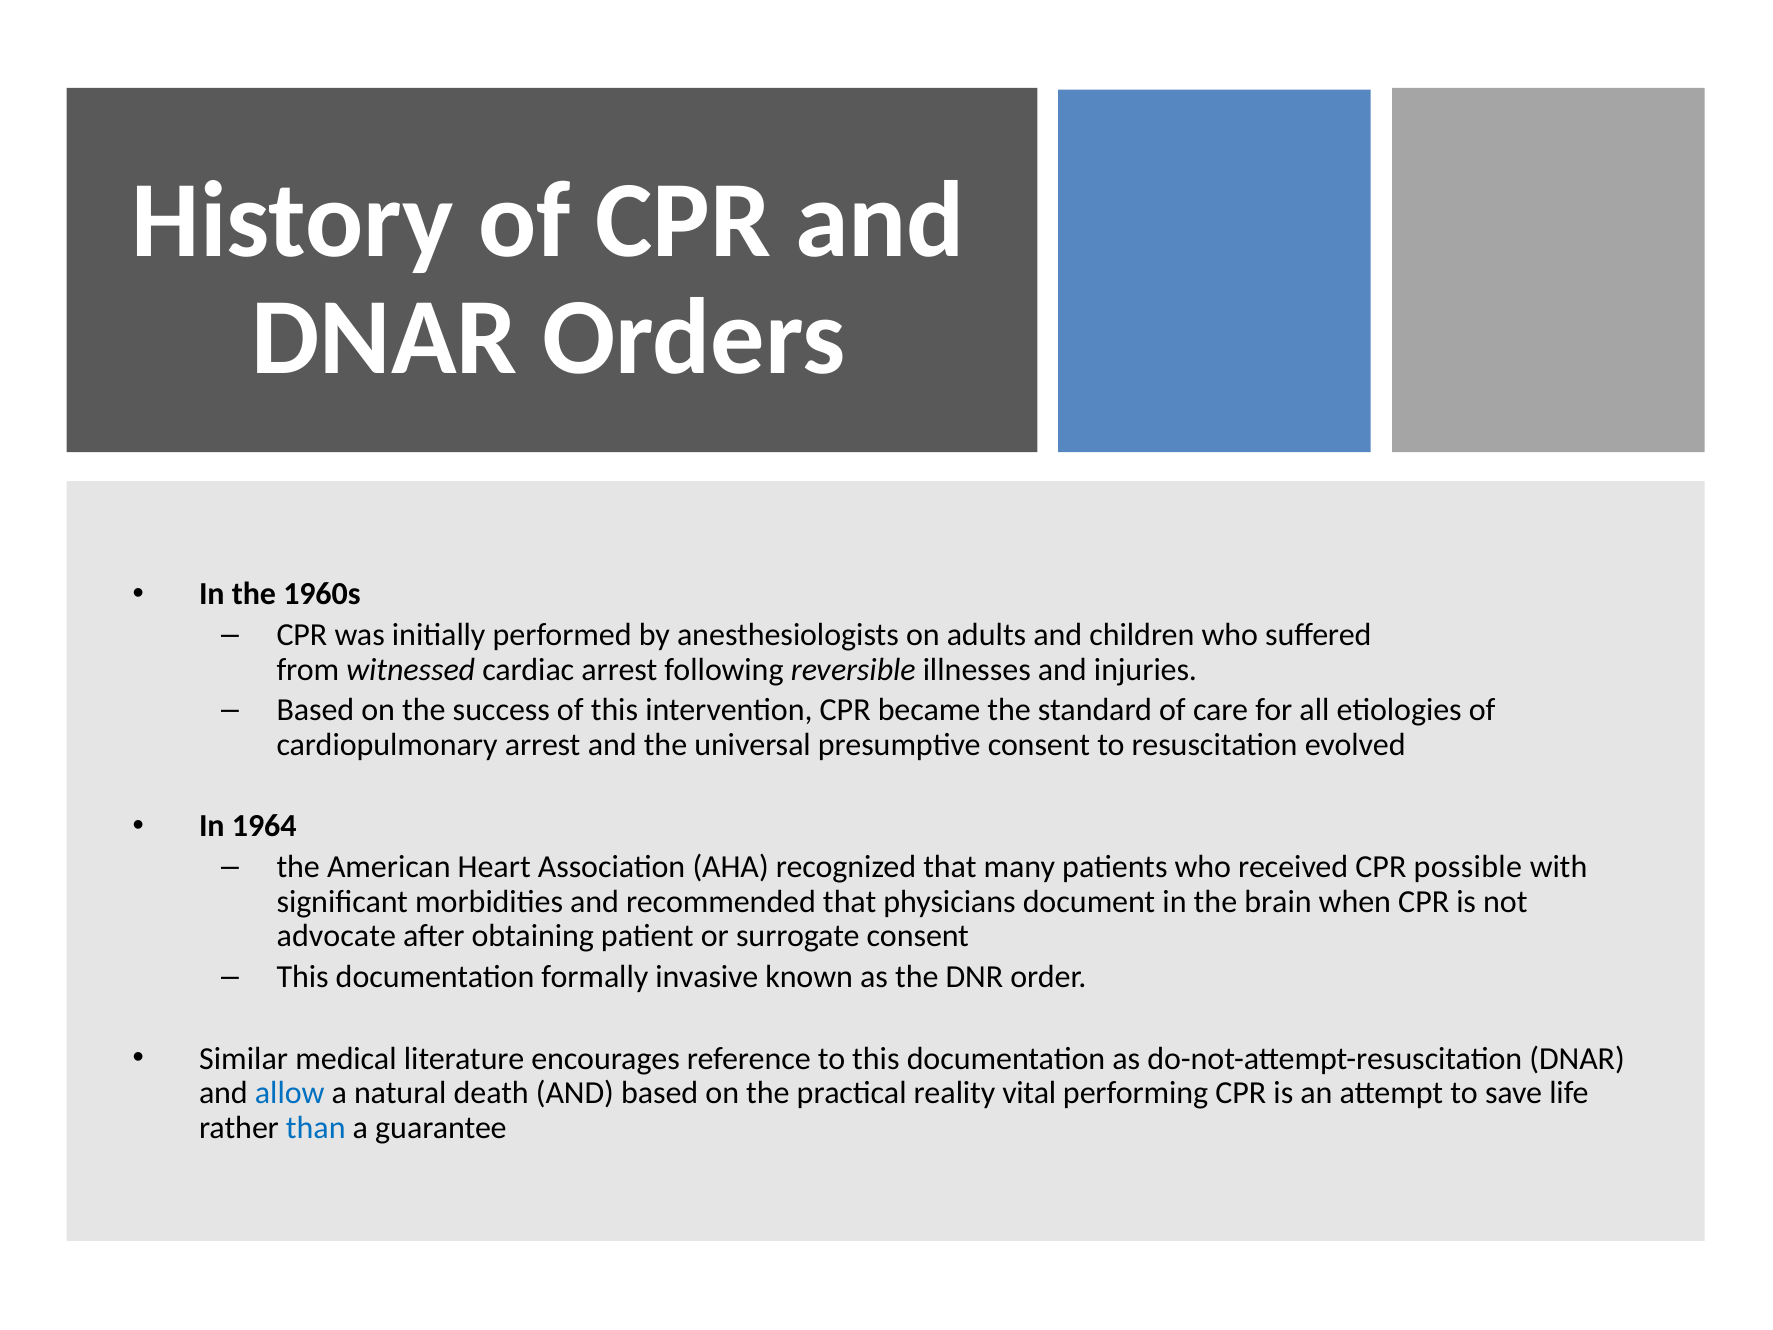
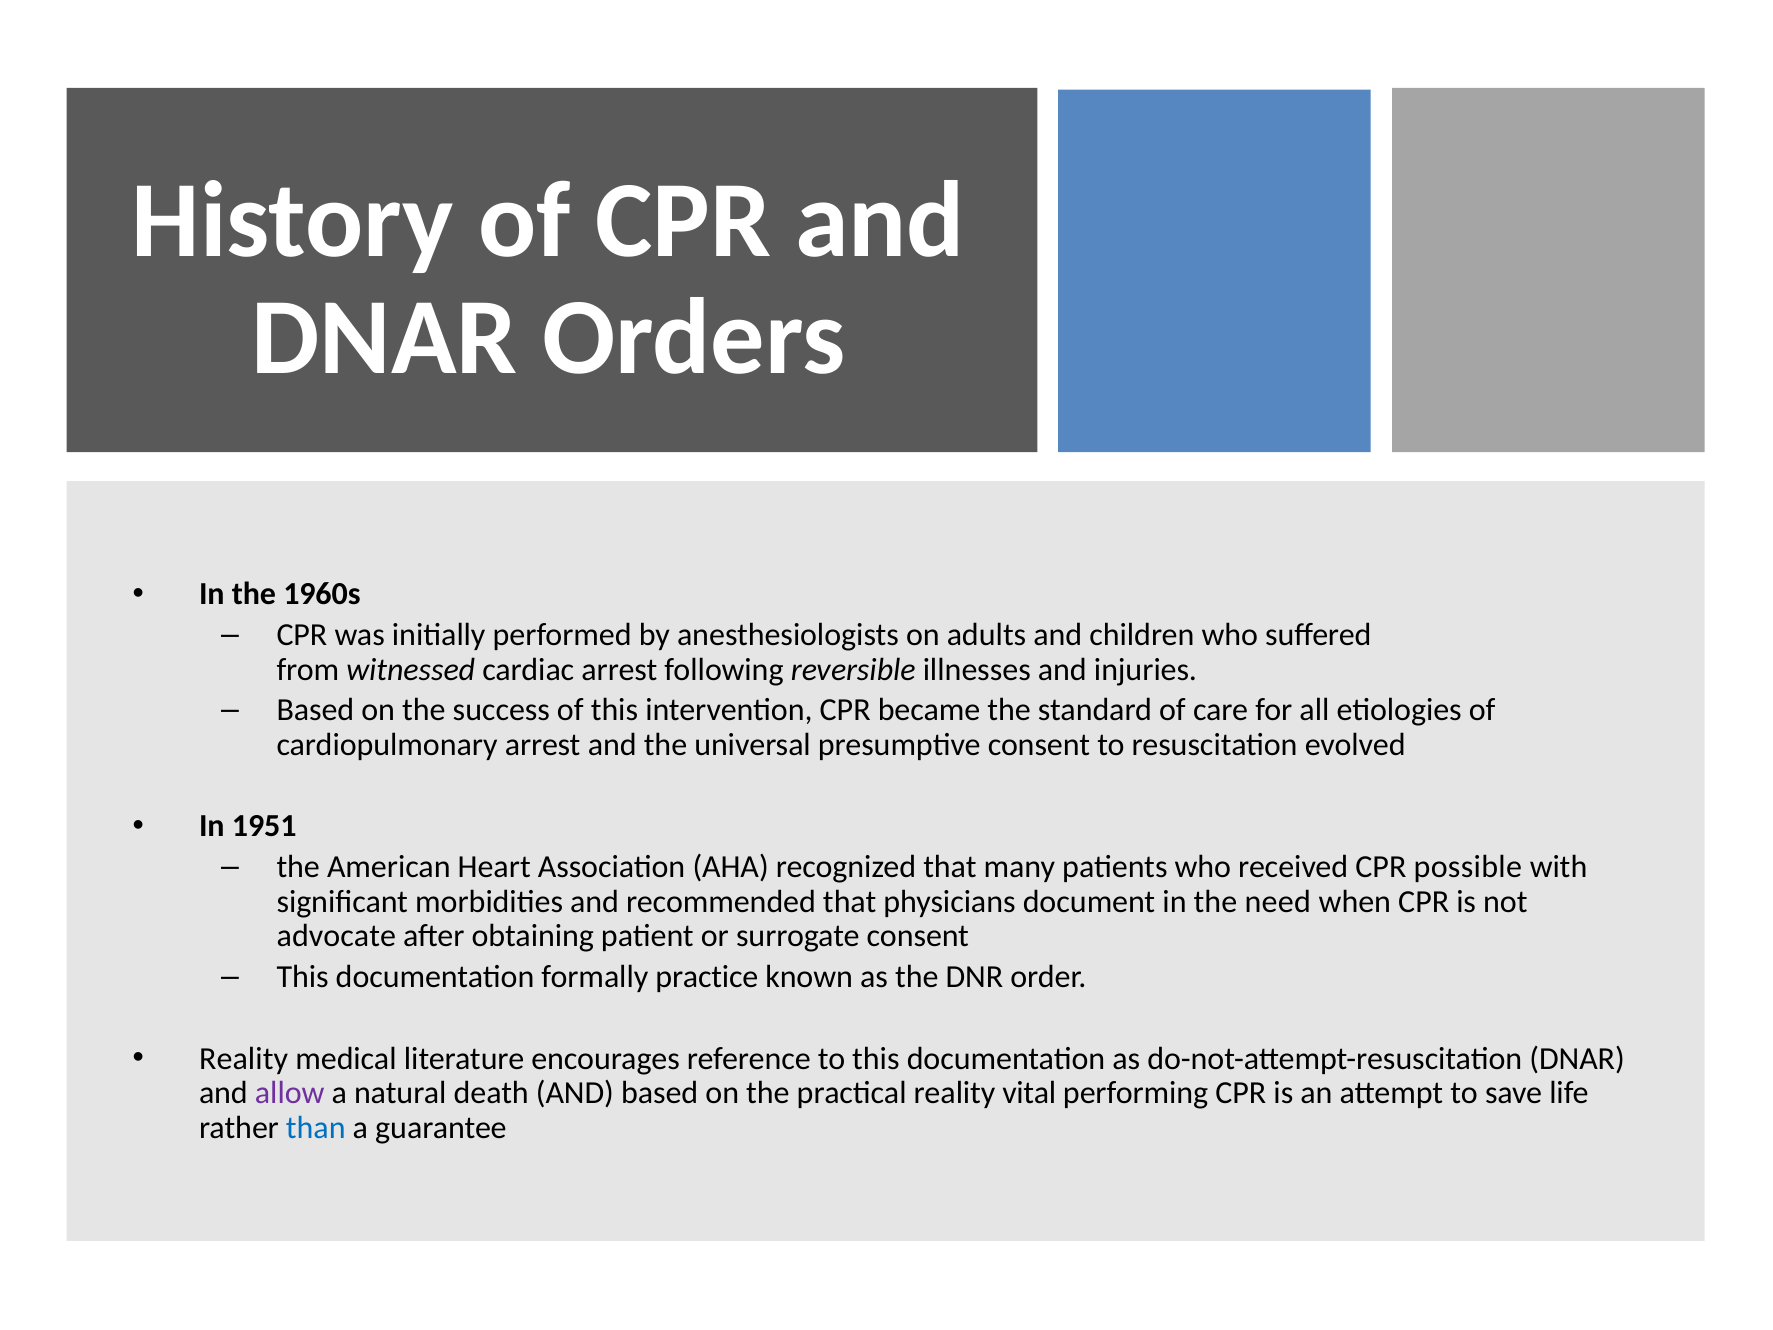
1964: 1964 -> 1951 (264, 826)
brain: brain -> need (1278, 901)
invasive: invasive -> practice (707, 977)
Similar: Similar -> Reality (244, 1058)
allow colour: blue -> purple (290, 1093)
